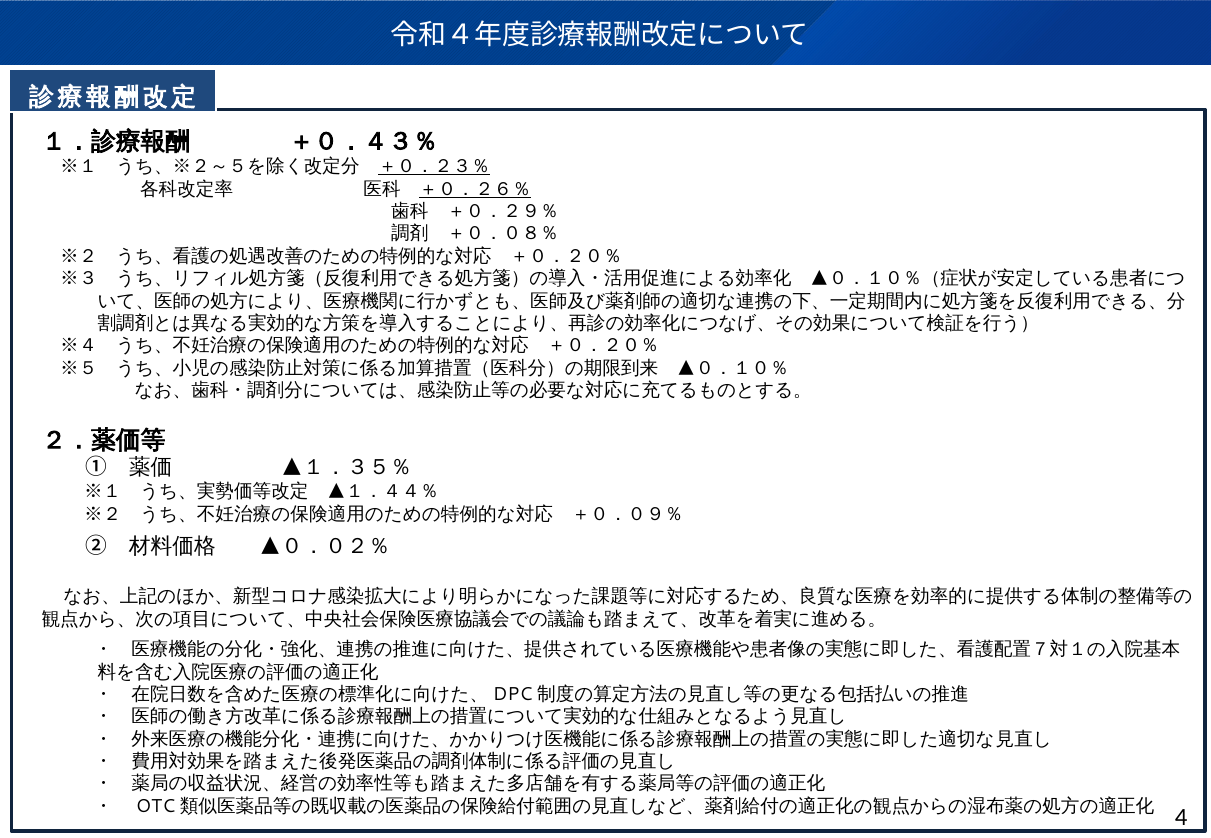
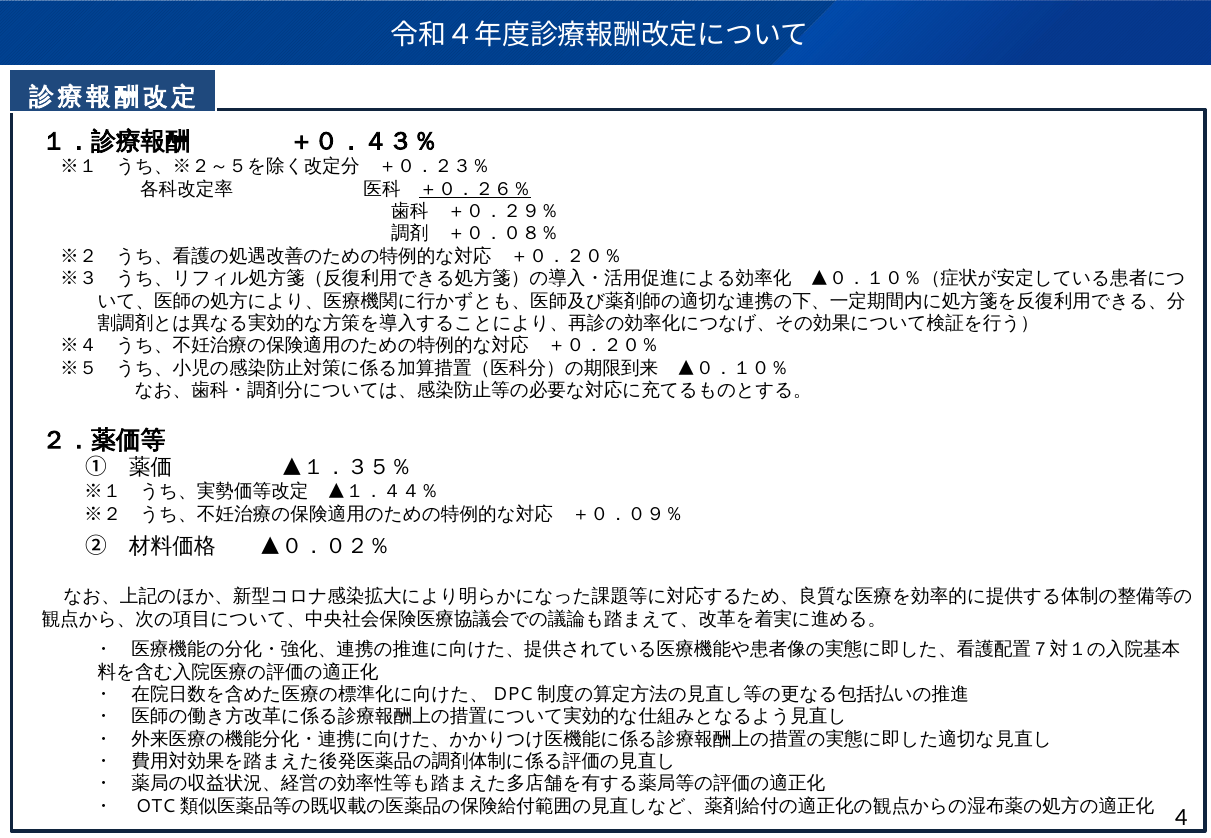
＋０．２３％ underline: present -> none (434, 167)
